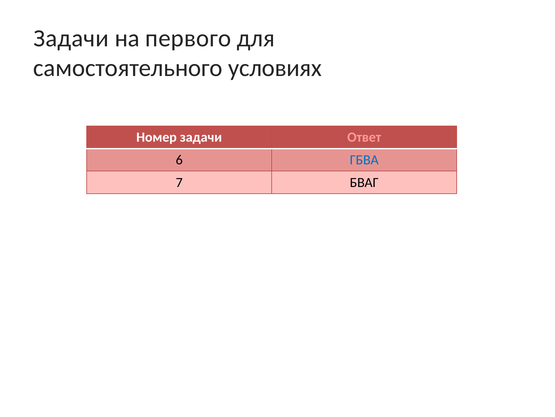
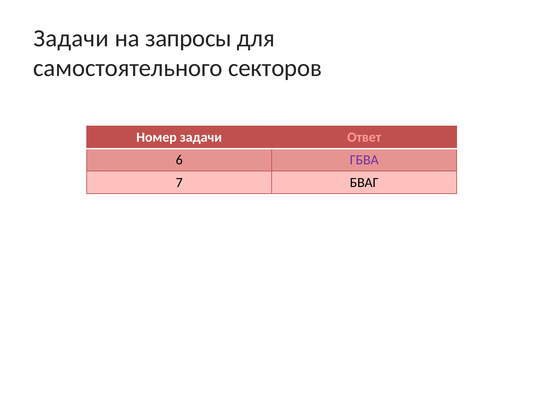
первого: первого -> запросы (188, 38)
условиях: условиях -> секторов (275, 68)
ГБВА colour: blue -> purple (364, 160)
